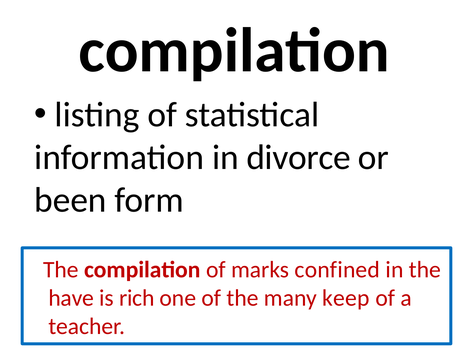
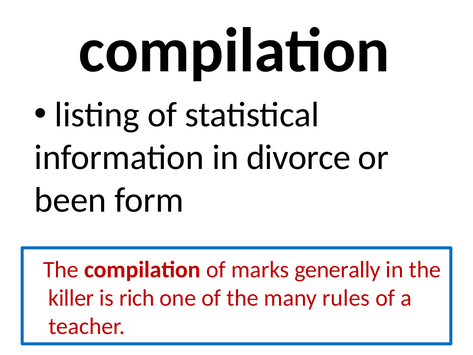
confined: confined -> generally (337, 269)
have: have -> killer (71, 298)
keep: keep -> rules (346, 298)
